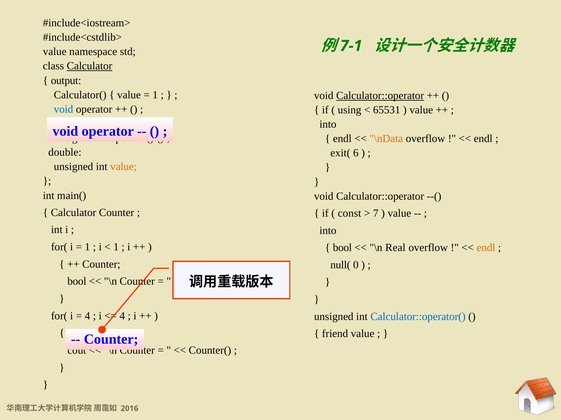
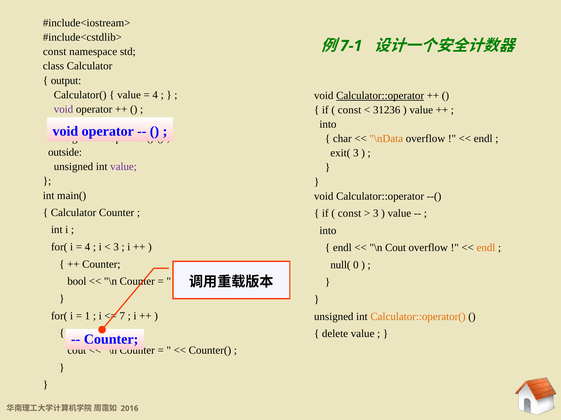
value: value -> const (55, 52)
Calculator underline: present -> none (90, 66)
1: 1 -> 4 (155, 95)
void colour: blue -> purple (64, 109)
using: using -> const (349, 110)
65531: 65531 -> 31236 (387, 110)
endl: endl -> char (342, 139)
double: double -> outside (65, 153)
exit( 6: 6 -> 3 (356, 153)
value colour: orange -> purple (124, 167)
7: 7 -> 3 (376, 214)
1: 1 -> 4 (87, 247)
1: 1 -> 3 (116, 247)
bool: bool -> endl (342, 248)
\n Real: Real -> Cout (396, 248)
4: 4 -> 1 (87, 316)
4: 4 -> 7 (122, 316)
Calculator::operator( colour: blue -> orange (418, 317)
friend: friend -> delete (335, 334)
